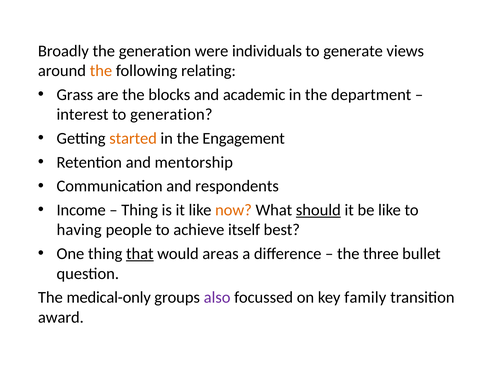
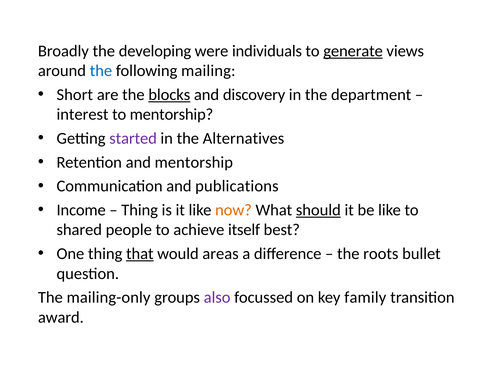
the generation: generation -> developing (155, 51)
generate underline: none -> present (353, 51)
the colour: orange -> blue (101, 71)
relating: relating -> mailing (208, 71)
Grass: Grass -> Short (75, 95)
blocks underline: none -> present (169, 95)
academic: academic -> discovery (254, 95)
to generation: generation -> mentorship (171, 115)
started colour: orange -> purple (133, 138)
Engagement: Engagement -> Alternatives (243, 138)
respondents: respondents -> publications (237, 186)
having: having -> shared (79, 230)
three: three -> roots (381, 254)
medical-only: medical-only -> mailing-only (109, 298)
